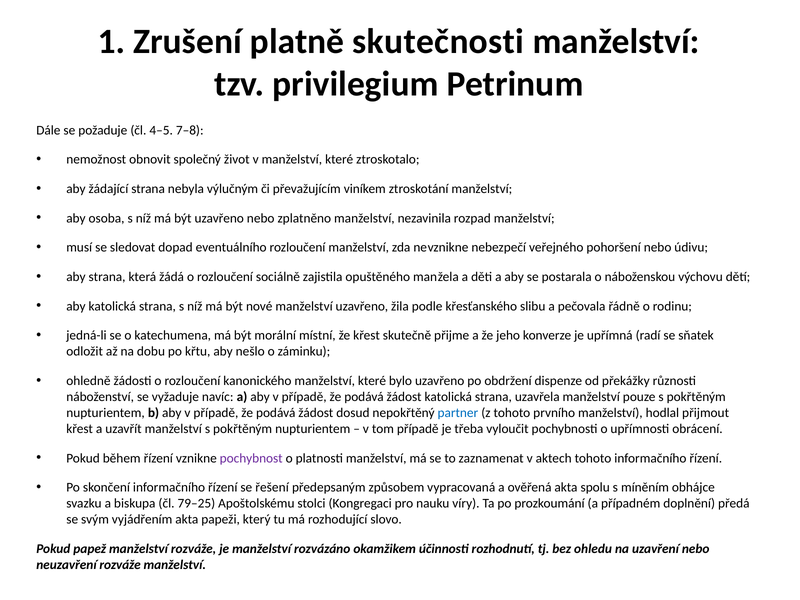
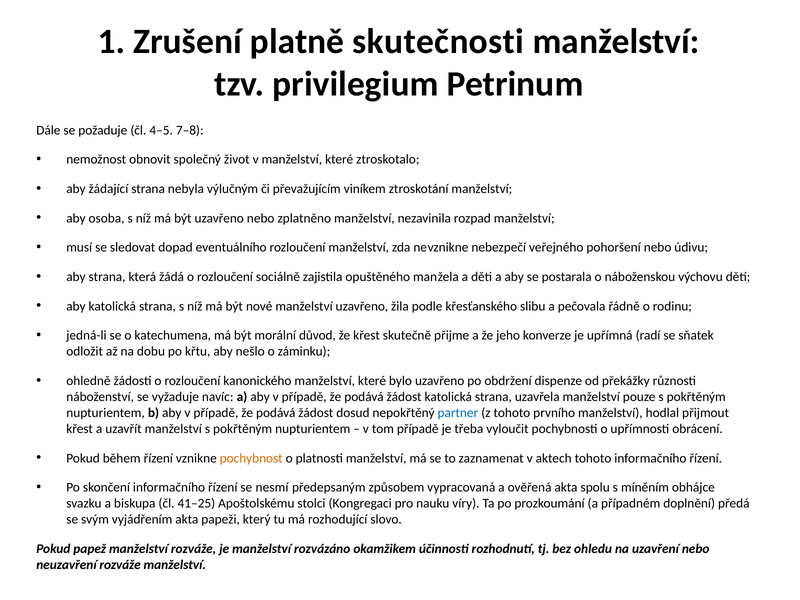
místní: místní -> důvod (317, 335)
pochybnost colour: purple -> orange (251, 458)
řešení: řešení -> nesmí (272, 487)
79–25: 79–25 -> 41–25 (196, 503)
